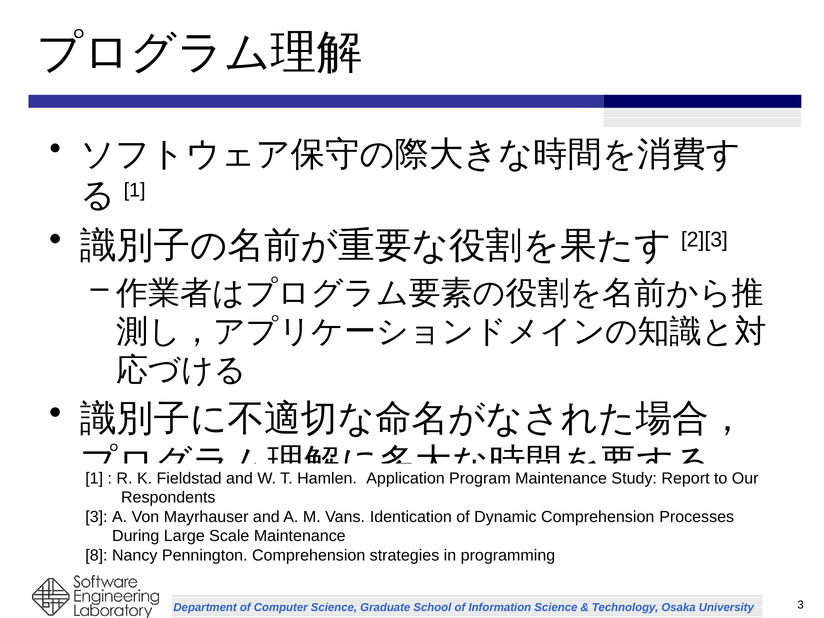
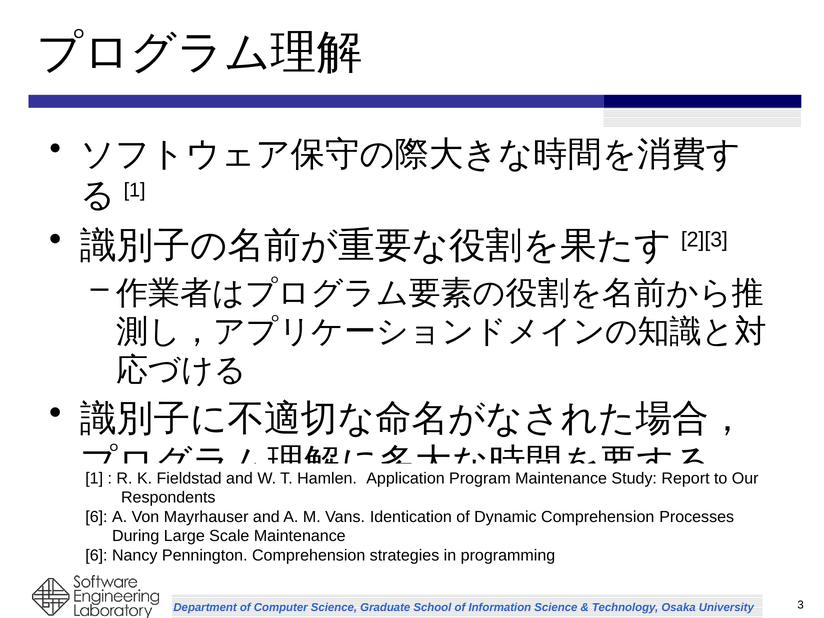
3: 3 -> 6 (96, 517)
8: 8 -> 6 (96, 555)
